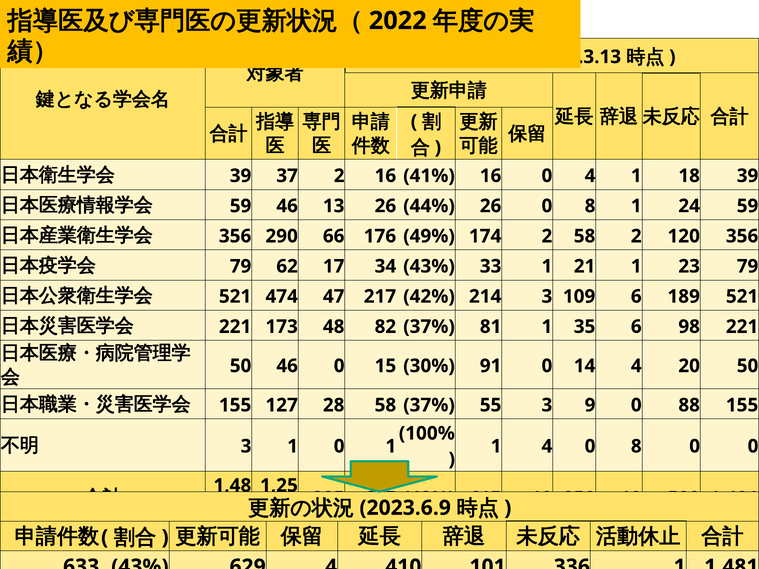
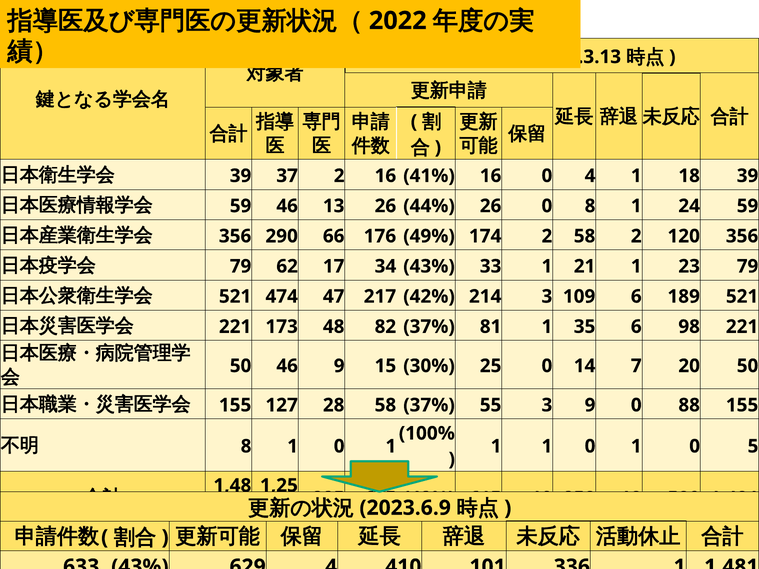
46 0: 0 -> 9 (339, 366)
91: 91 -> 25 (491, 366)
14 4: 4 -> 7 (636, 366)
3: 3 -> 8 (246, 446)
1 4: 4 -> 1 (547, 446)
8: 8 -> 1 (636, 446)
0 0: 0 -> 5 (753, 446)
